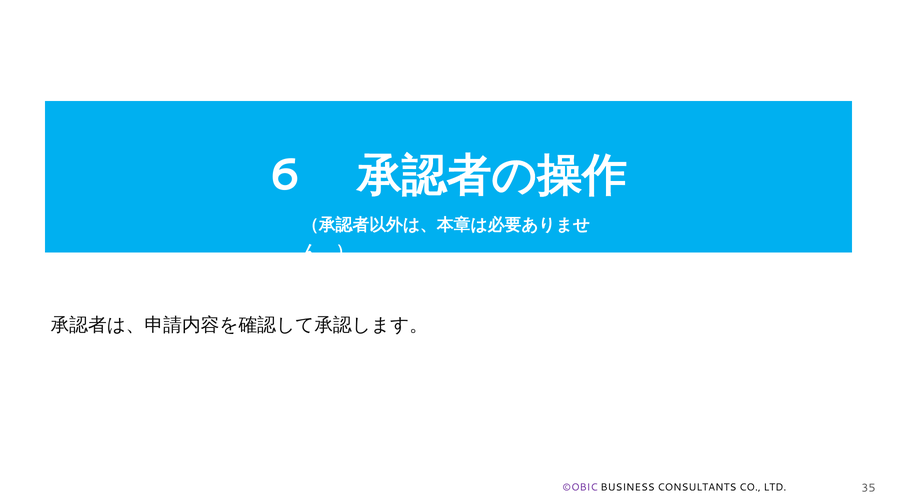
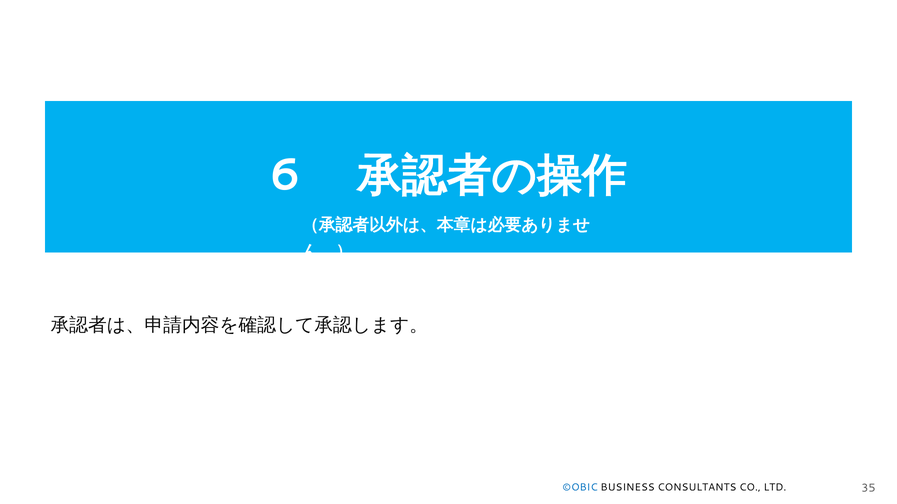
©OBIC colour: purple -> blue (580, 488)
